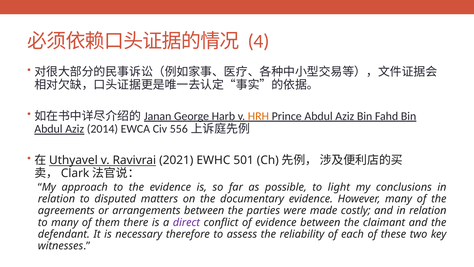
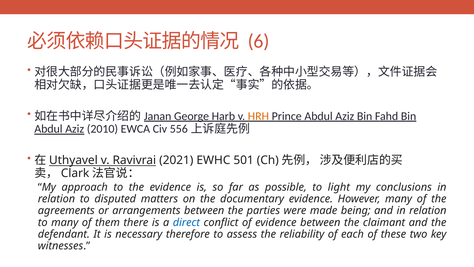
4: 4 -> 6 (259, 41)
2014: 2014 -> 2010 (102, 129)
costly: costly -> being (356, 210)
direct colour: purple -> blue (186, 222)
